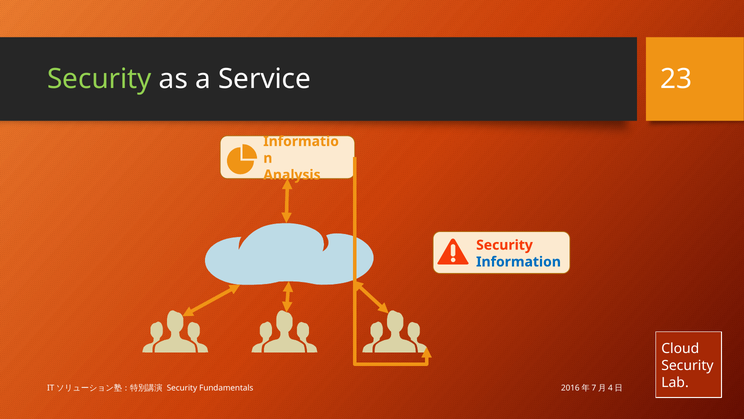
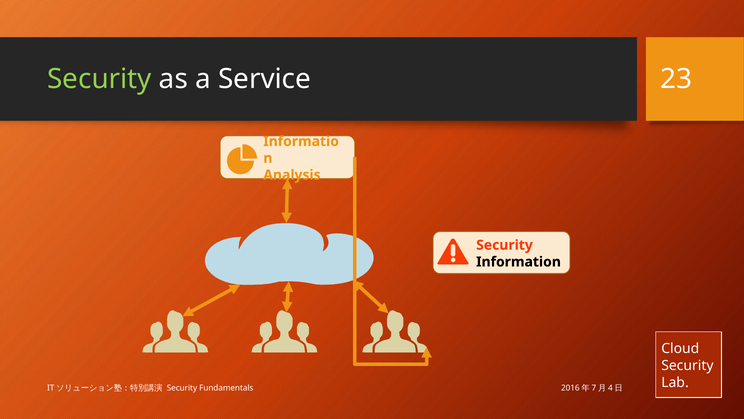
Information colour: blue -> black (519, 262)
